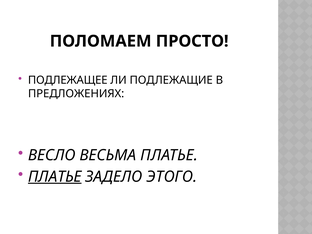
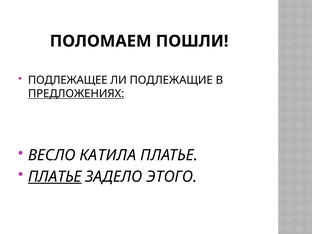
ПРОСТО: ПРОСТО -> ПОШЛИ (192, 41)
ПРЕДЛОЖЕНИЯХ underline: none -> present (76, 94)
ВЕСЬМА: ВЕСЬМА -> КАТИЛА (108, 155)
